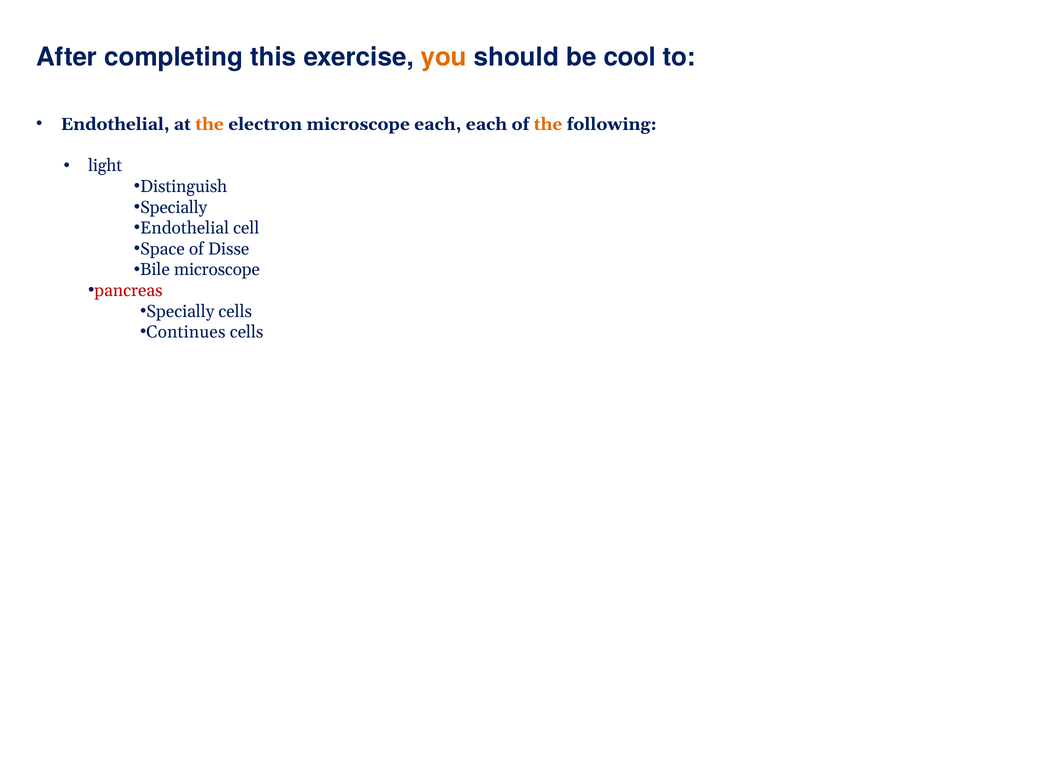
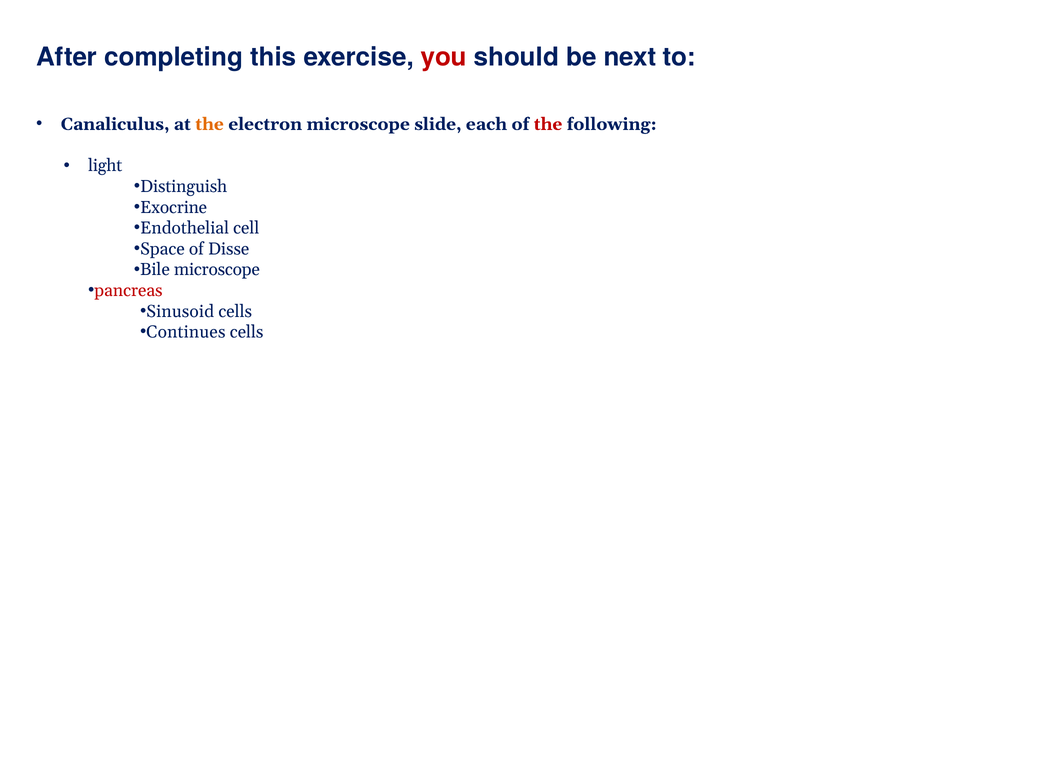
you colour: orange -> red (444, 57)
cool: cool -> next (630, 57)
Endothelial: Endothelial -> Canaliculus (115, 124)
microscope each: each -> slide (438, 124)
the colour: orange -> red (548, 124)
Specially: Specially -> Exocrine (174, 207)
Specially: Specially -> Sinusoid (180, 311)
